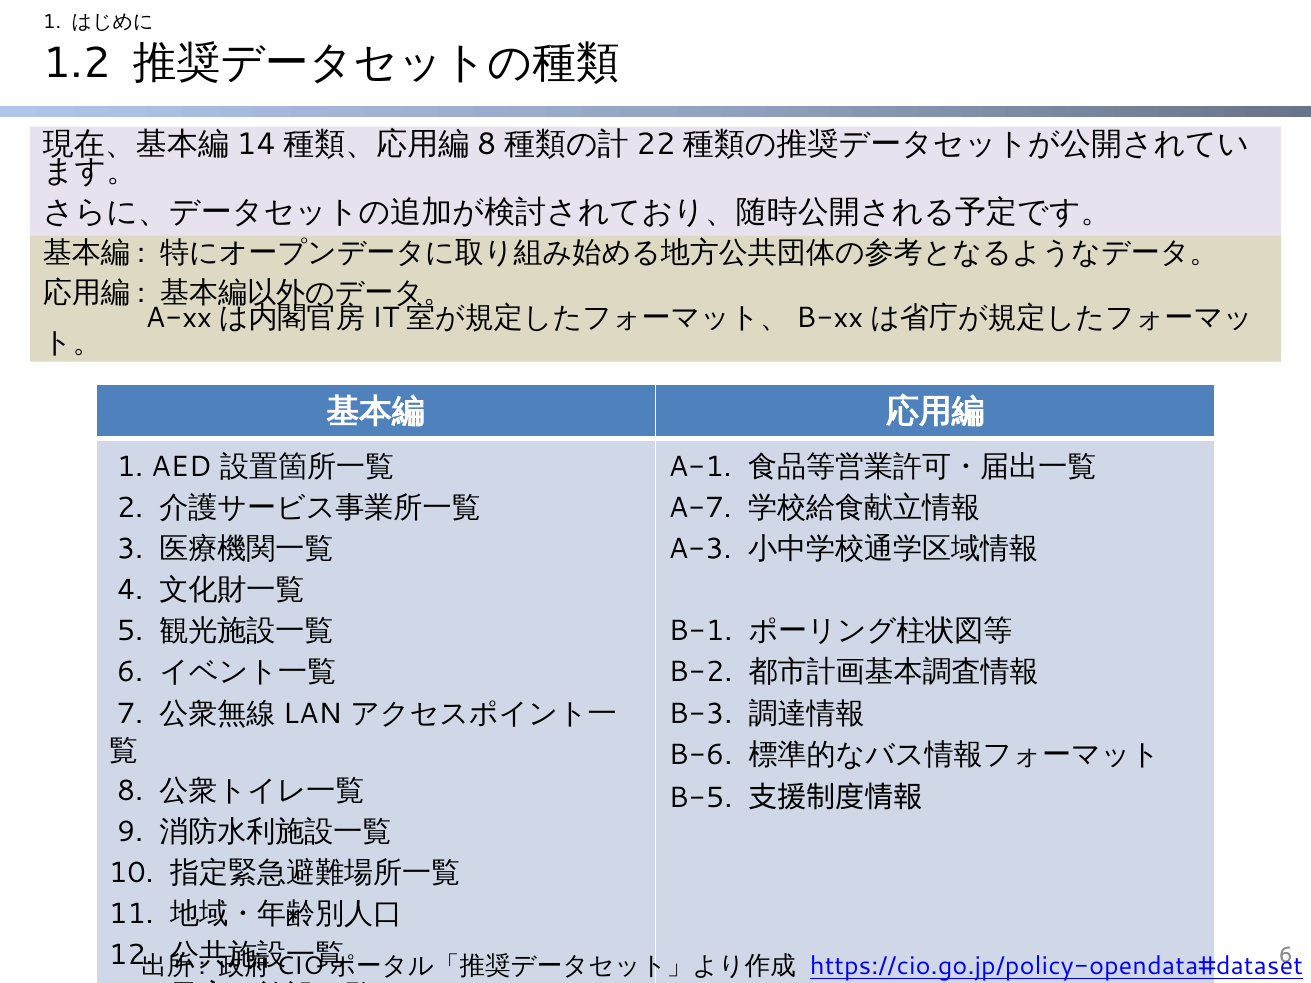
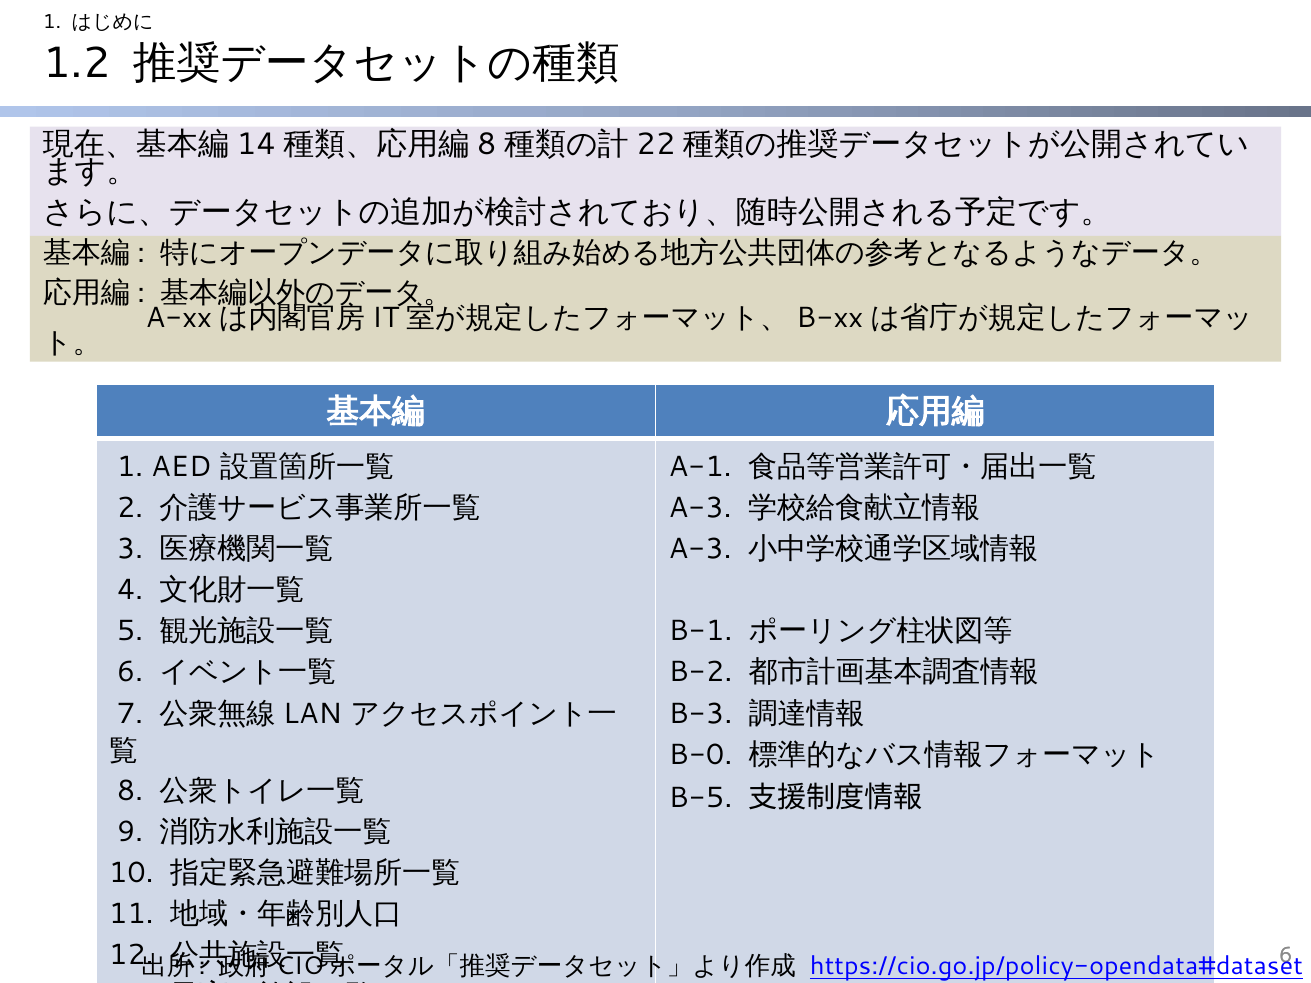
A-7: A-7 -> A-3 (700, 508)
B-6: B-6 -> B-0 (701, 755)
